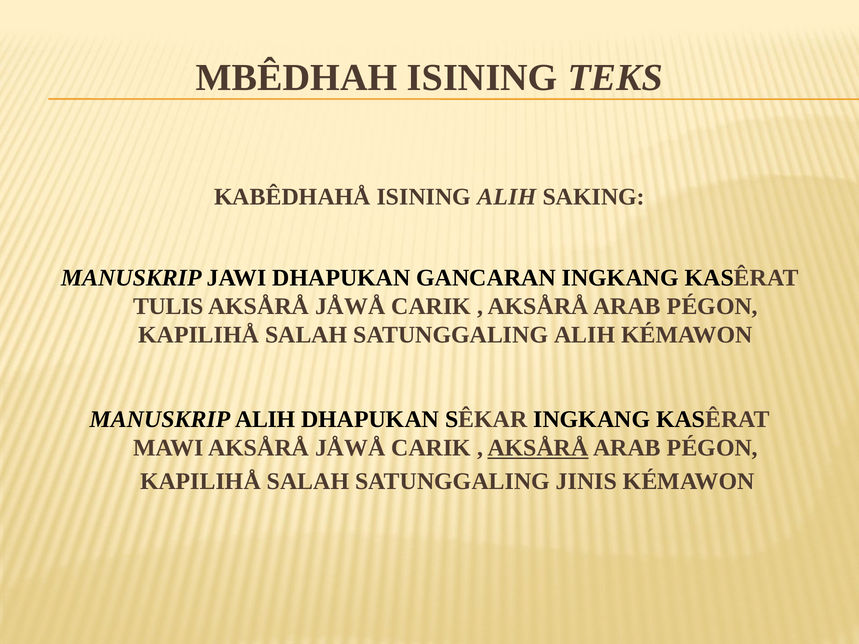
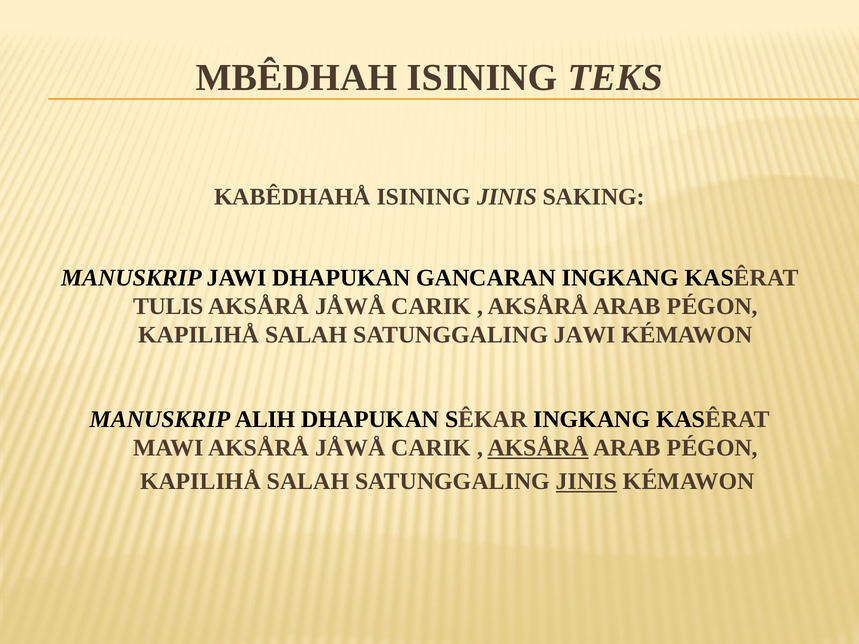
ISINING ALIH: ALIH -> JINIS (507, 197)
SATUNGGALING ALIH: ALIH -> JAWI (585, 335)
JINIS underline: none -> present (586, 482)
